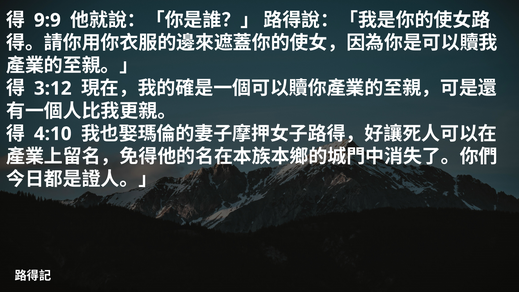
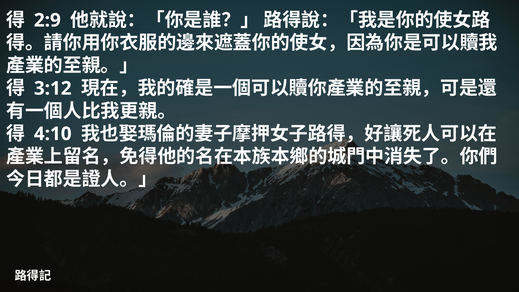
9:9: 9:9 -> 2:9 (47, 20)
